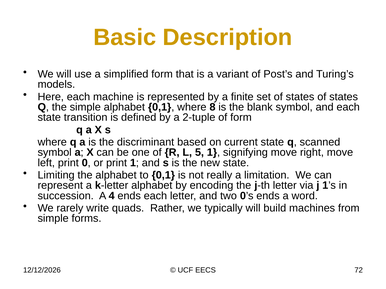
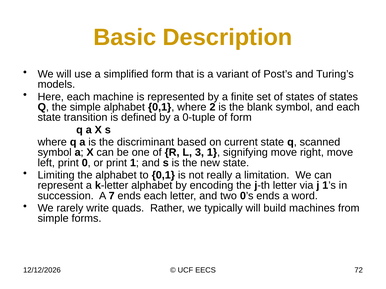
8: 8 -> 2 (213, 107)
2-tuple: 2-tuple -> 0-tuple (199, 118)
5: 5 -> 3 (199, 153)
4: 4 -> 7 (112, 196)
